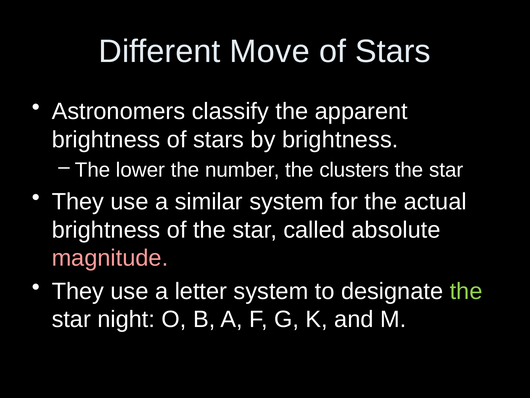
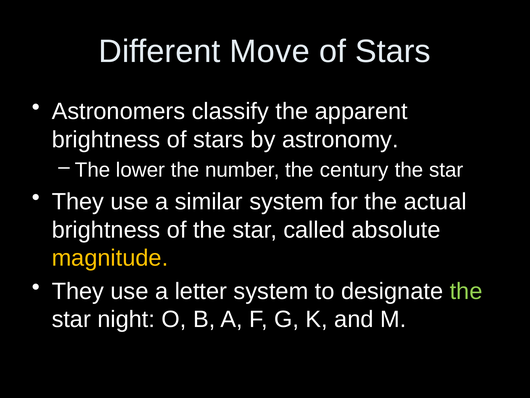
by brightness: brightness -> astronomy (340, 139)
clusters: clusters -> century (354, 170)
magnitude colour: pink -> yellow (110, 258)
